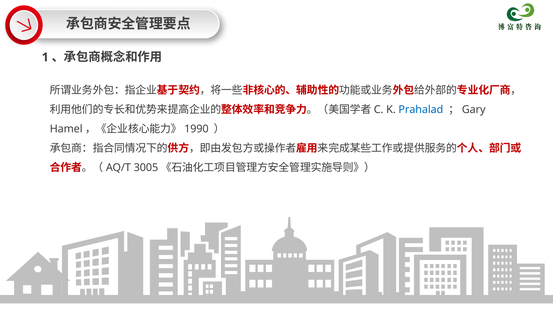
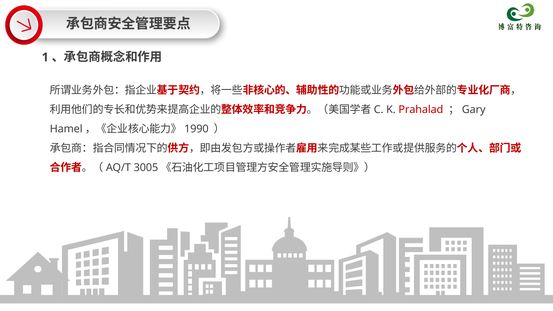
Prahalad colour: blue -> red (421, 110)
